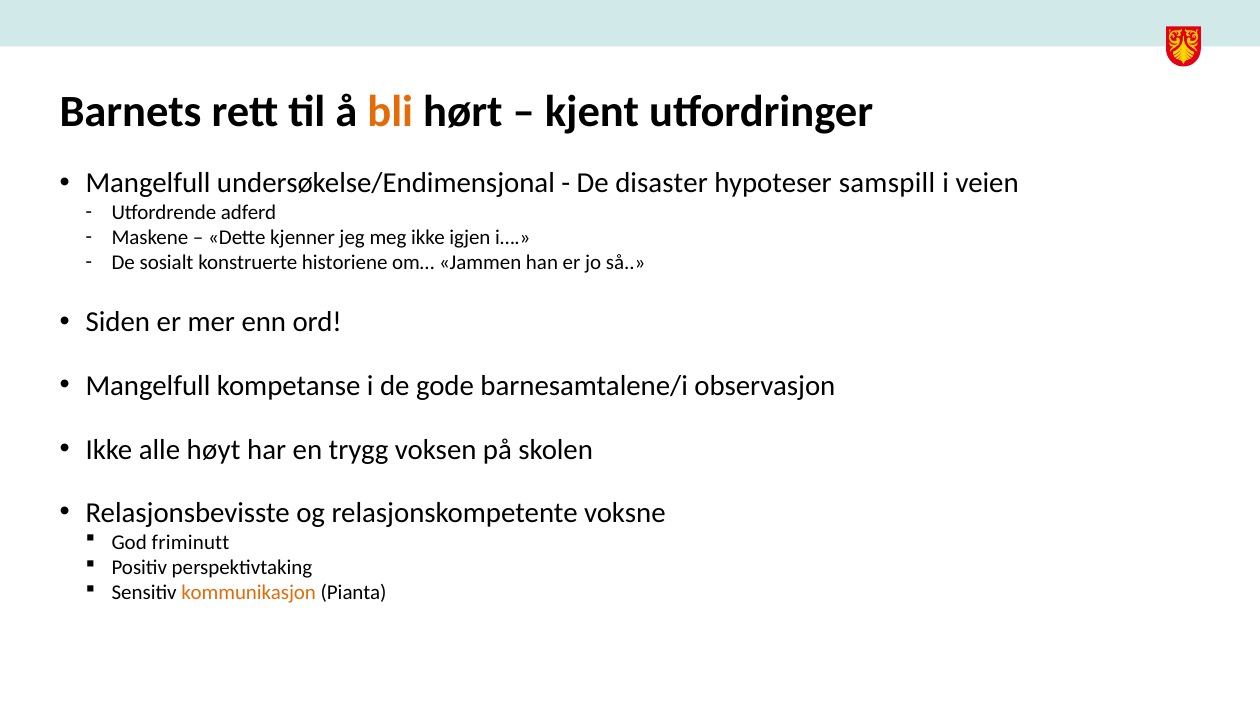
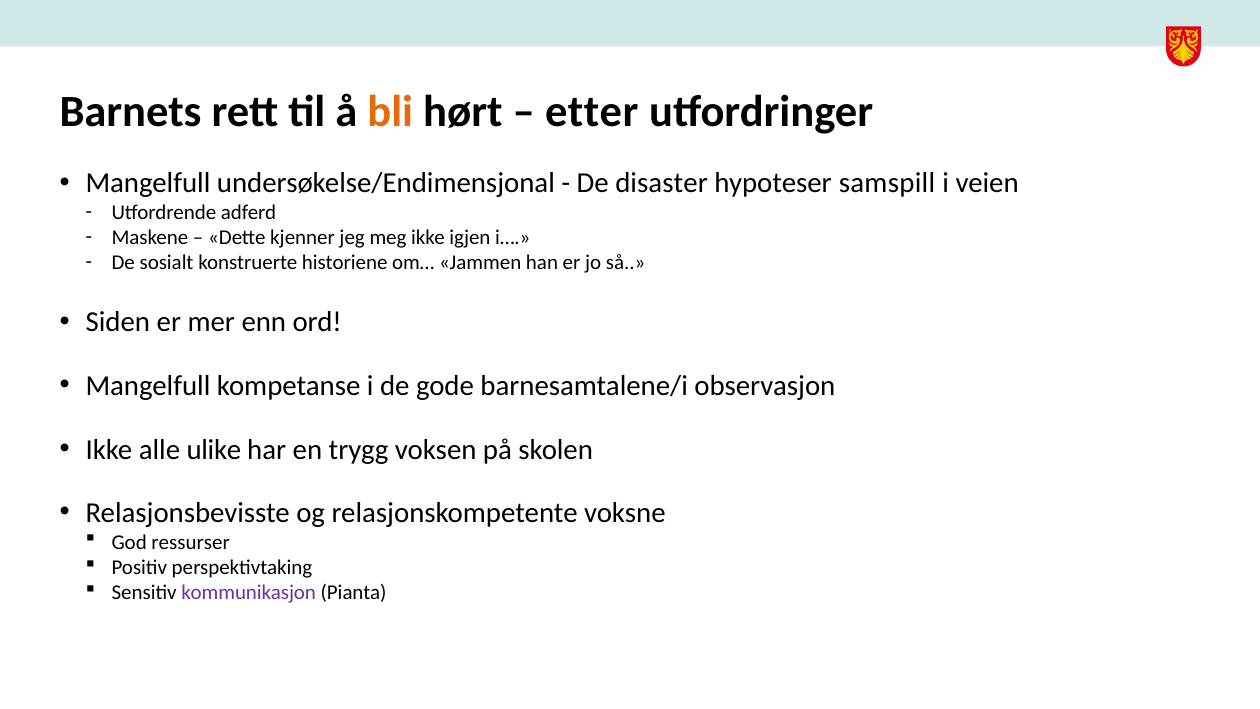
kjent: kjent -> etter (592, 112)
høyt: høyt -> ulike (214, 449)
friminutt: friminutt -> ressurser (191, 542)
kommunikasjon colour: orange -> purple (249, 593)
